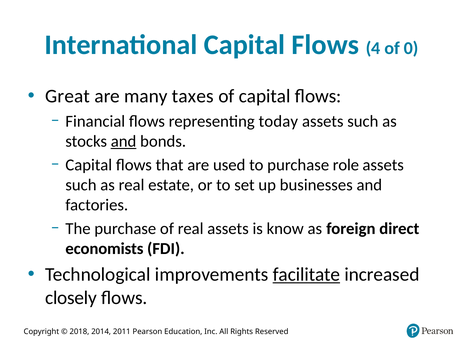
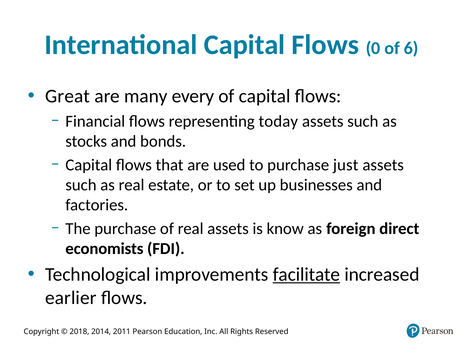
4: 4 -> 0 (373, 48)
0: 0 -> 6 (411, 48)
taxes: taxes -> every (193, 96)
and underline: present -> none (124, 141)
role: role -> just (346, 165)
closely: closely -> earlier (71, 298)
